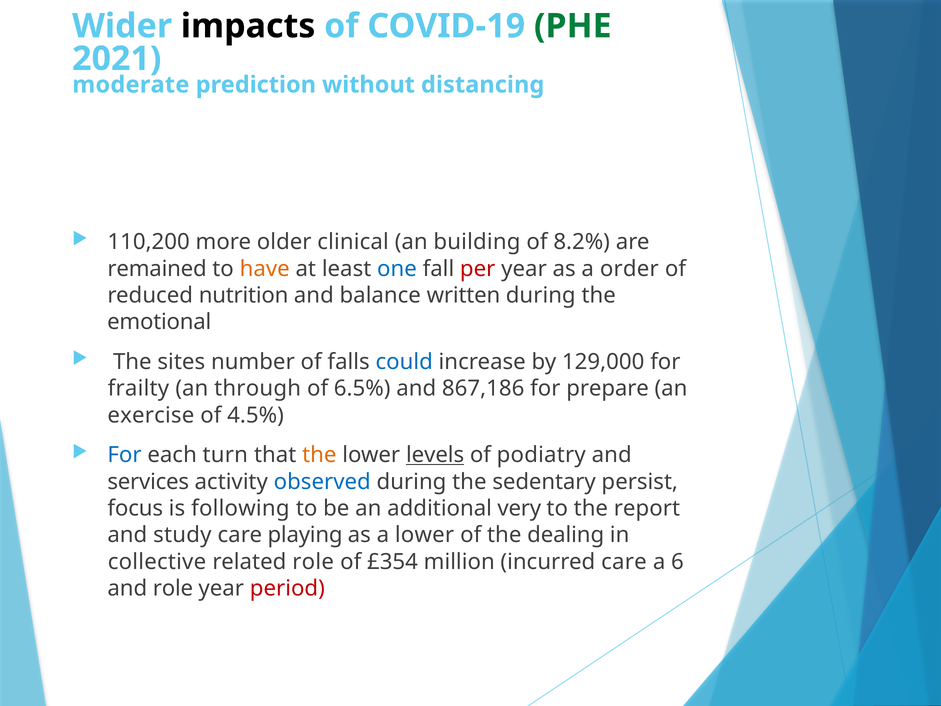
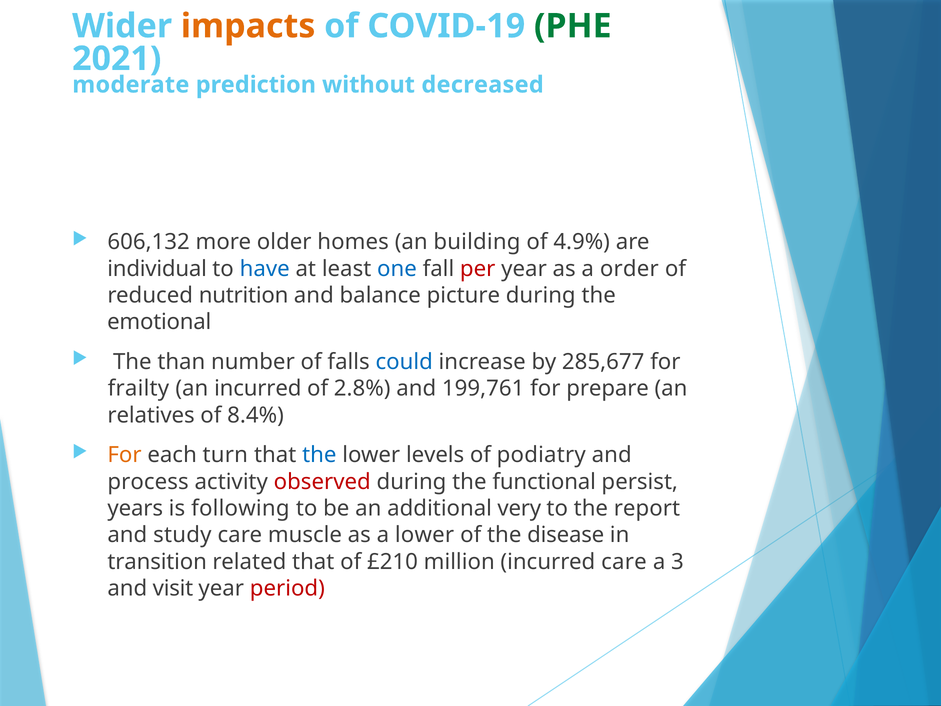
impacts colour: black -> orange (248, 26)
distancing: distancing -> decreased (483, 85)
110,200: 110,200 -> 606,132 (149, 242)
clinical: clinical -> homes (353, 242)
8.2%: 8.2% -> 4.9% (582, 242)
remained: remained -> individual (157, 269)
have colour: orange -> blue (265, 269)
written: written -> picture (463, 295)
sites: sites -> than (181, 362)
129,000: 129,000 -> 285,677 (603, 362)
an through: through -> incurred (258, 388)
6.5%: 6.5% -> 2.8% (362, 388)
867,186: 867,186 -> 199,761 (483, 388)
exercise: exercise -> relatives (151, 415)
4.5%: 4.5% -> 8.4% (255, 415)
For colour: blue -> orange (124, 455)
the colour: orange -> blue (319, 455)
levels underline: present -> none (435, 455)
services: services -> process (148, 482)
observed colour: blue -> red (322, 482)
sedentary: sedentary -> functional (544, 482)
focus: focus -> years (135, 508)
playing: playing -> muscle (305, 535)
dealing: dealing -> disease (566, 535)
collective: collective -> transition (157, 562)
related role: role -> that (313, 562)
£354: £354 -> £210 (393, 562)
6: 6 -> 3 (677, 562)
and role: role -> visit (173, 588)
